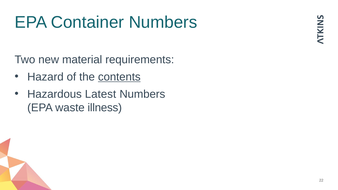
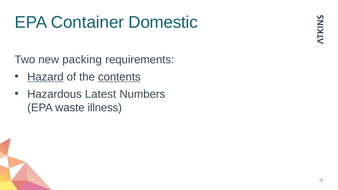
Container Numbers: Numbers -> Domestic (163, 22)
material: material -> packing (82, 60)
Hazard underline: none -> present (45, 77)
